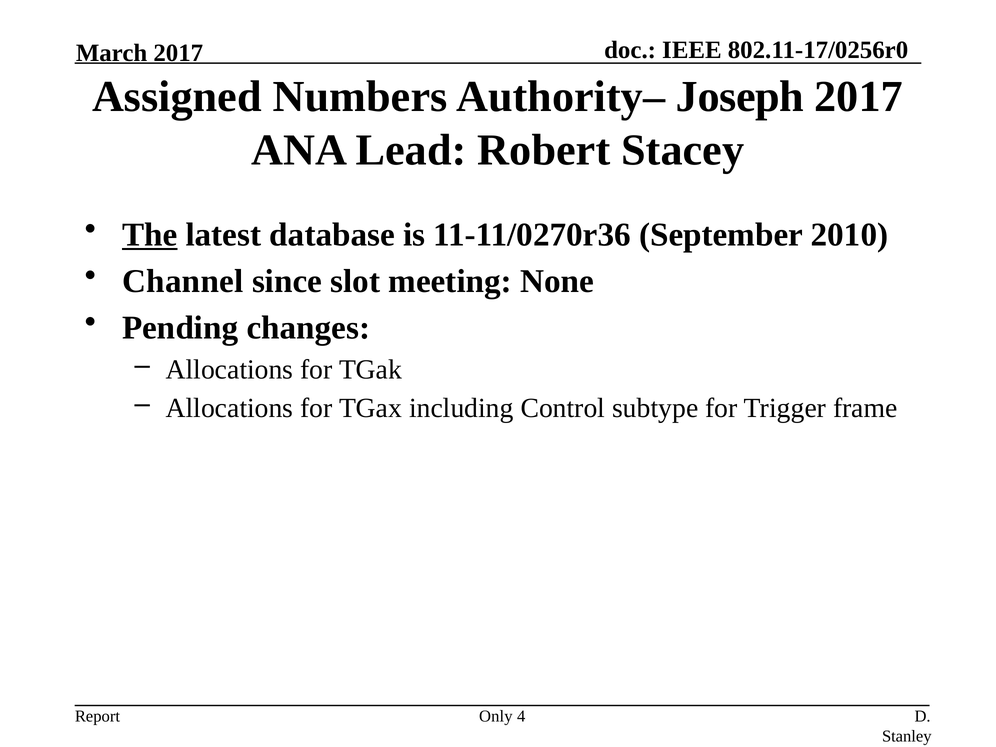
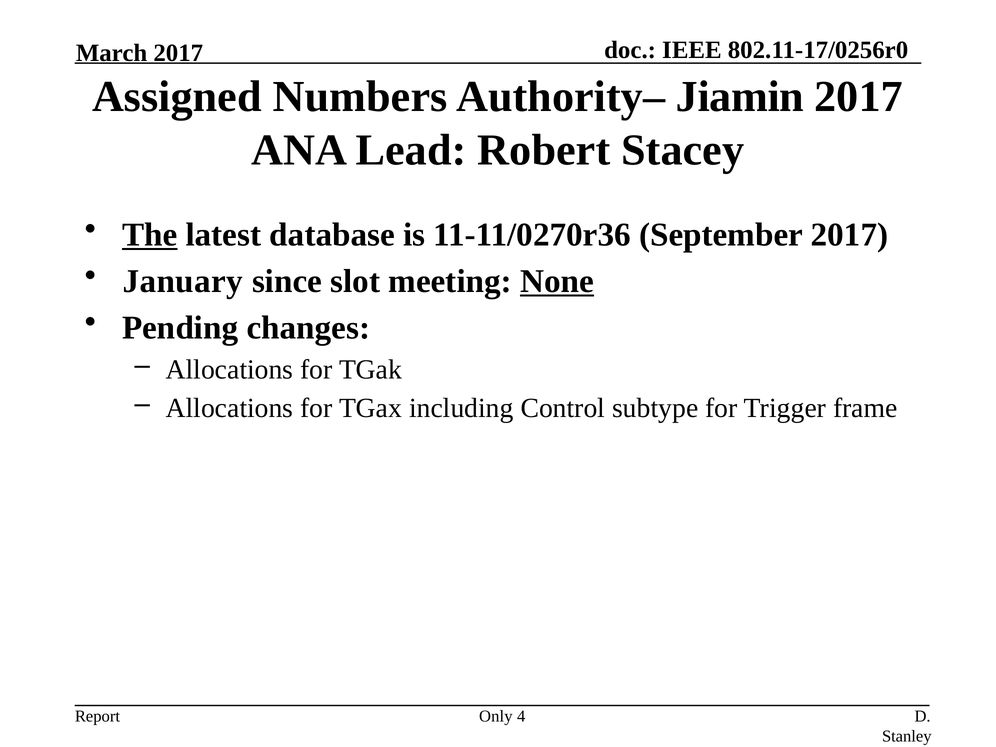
Joseph: Joseph -> Jiamin (740, 97)
September 2010: 2010 -> 2017 (849, 235)
Channel: Channel -> January (183, 281)
None underline: none -> present (557, 281)
